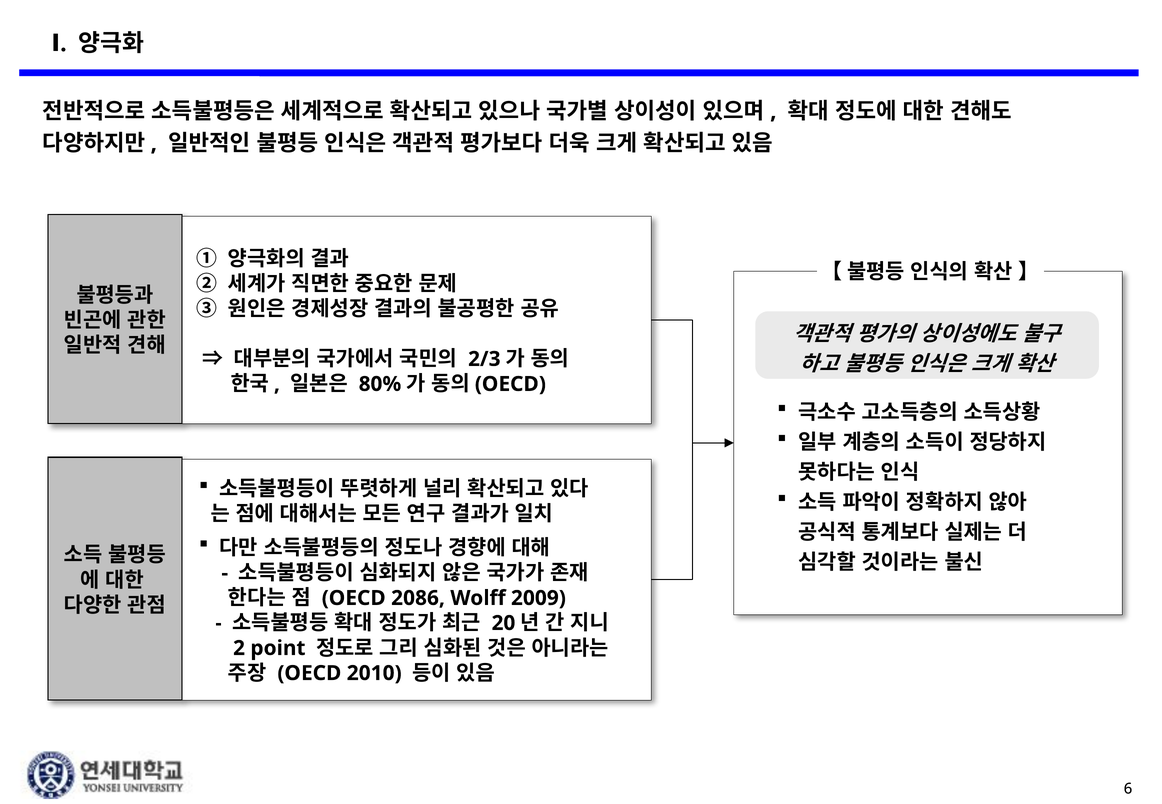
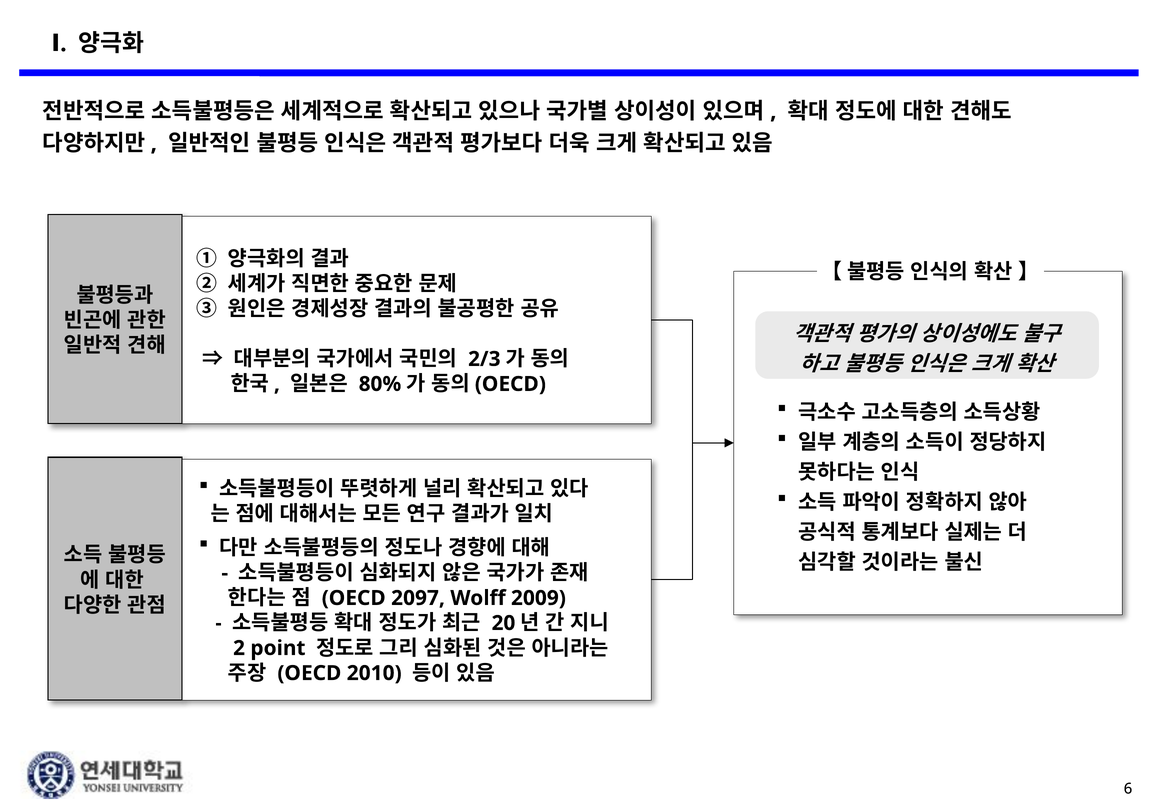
2086: 2086 -> 2097 (418, 599)
